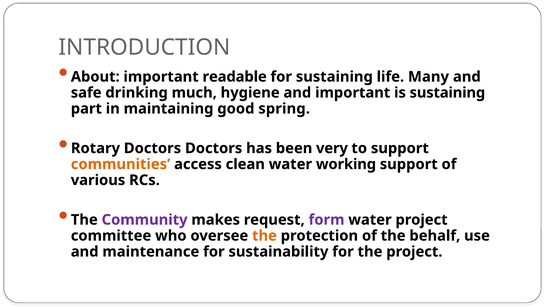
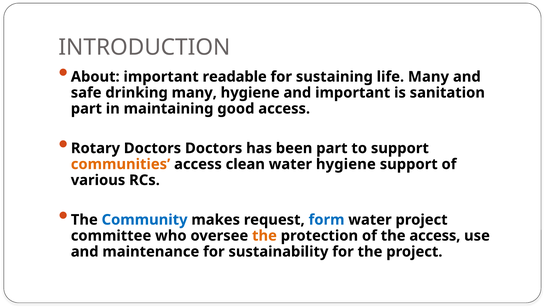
drinking much: much -> many (194, 93)
is sustaining: sustaining -> sanitation (447, 93)
good spring: spring -> access (284, 108)
been very: very -> part (332, 148)
water working: working -> hygiene (346, 164)
Community colour: purple -> blue (145, 219)
form colour: purple -> blue (327, 219)
the behalf: behalf -> access (435, 235)
